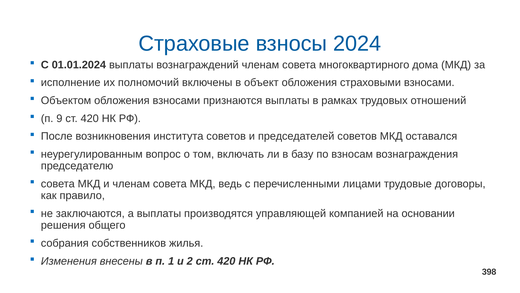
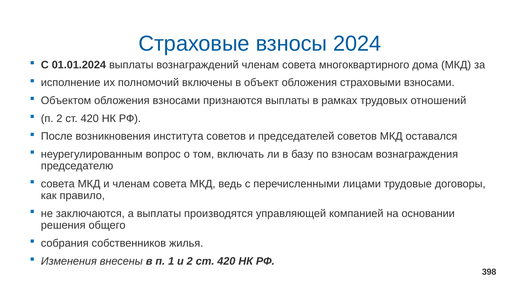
п 9: 9 -> 2 (59, 118)
